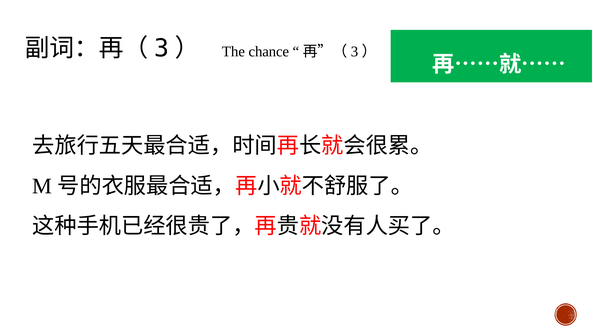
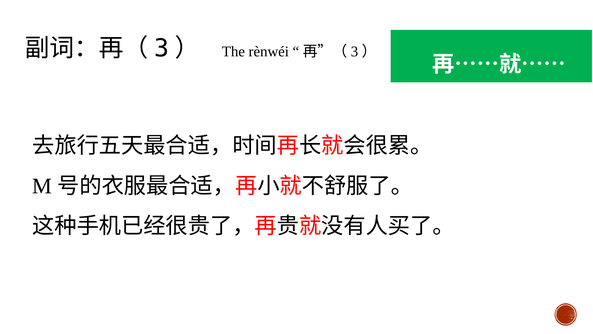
chance: chance -> rènwéi (269, 51)
